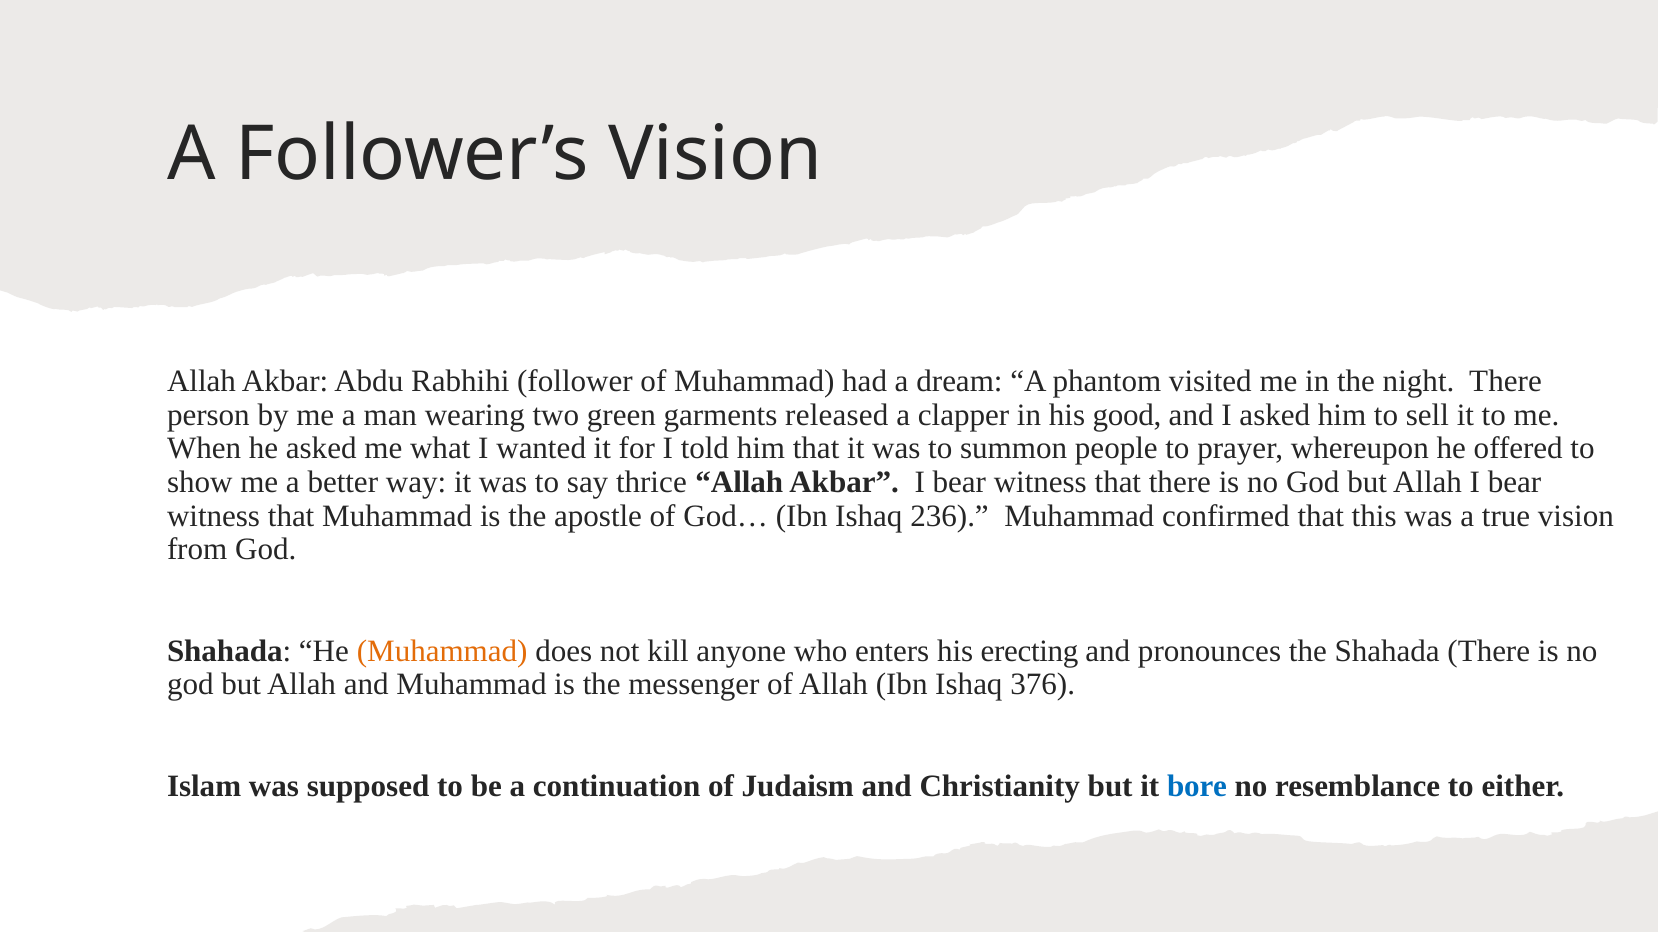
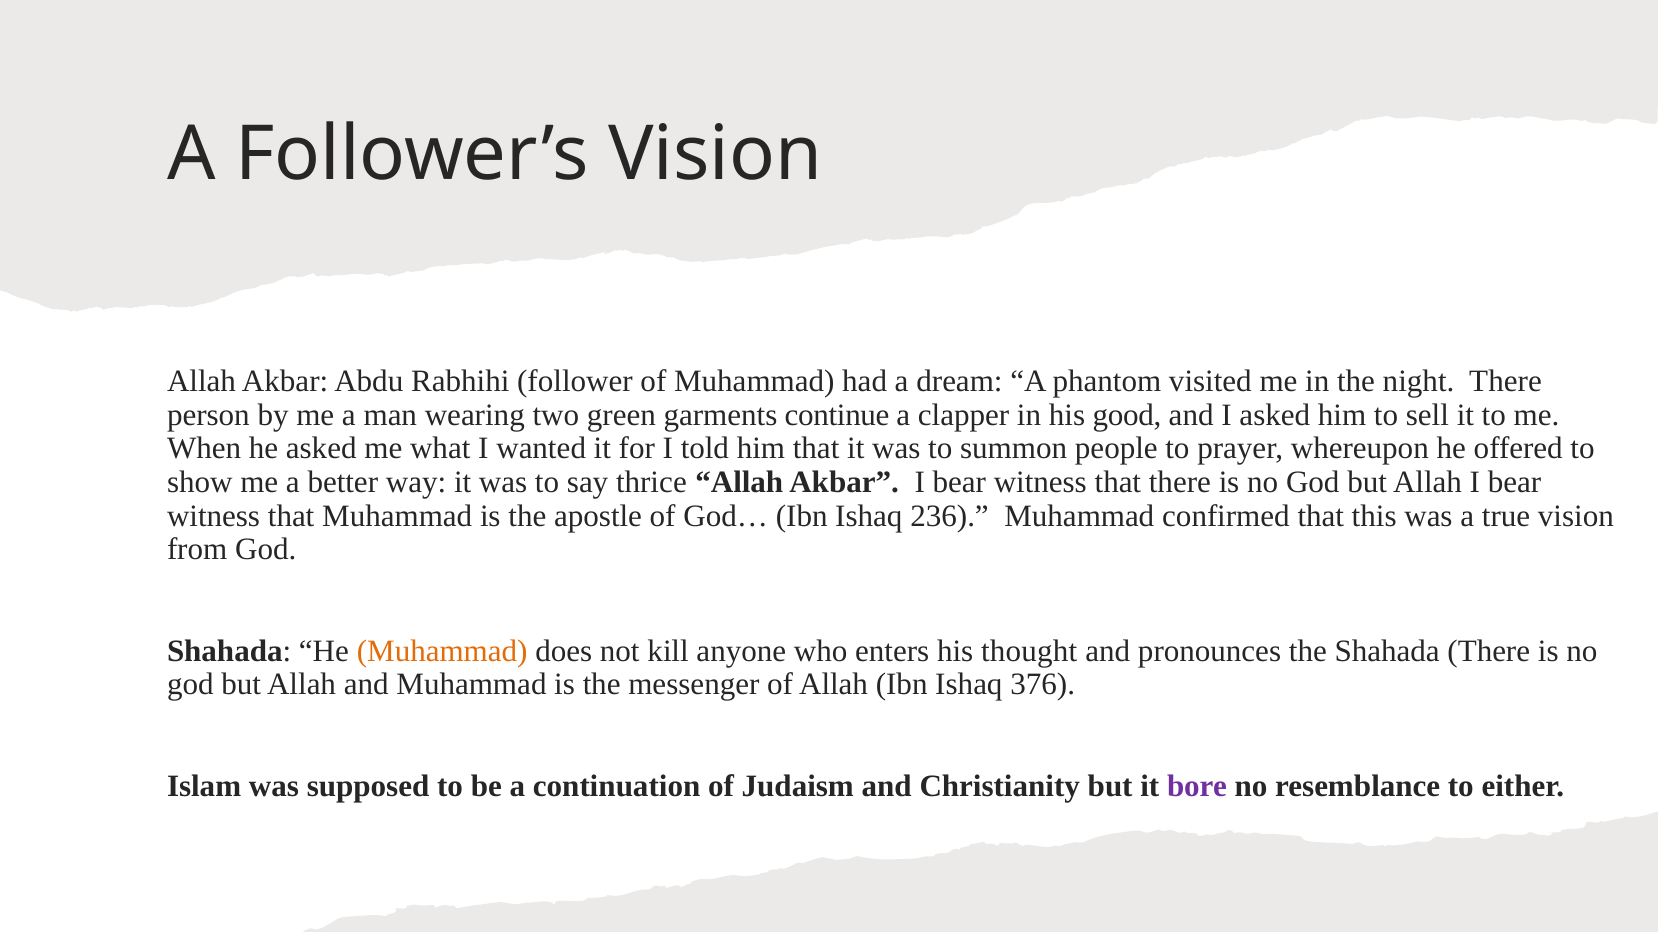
released: released -> continue (837, 415)
erecting: erecting -> thought (1029, 651)
bore colour: blue -> purple (1197, 787)
